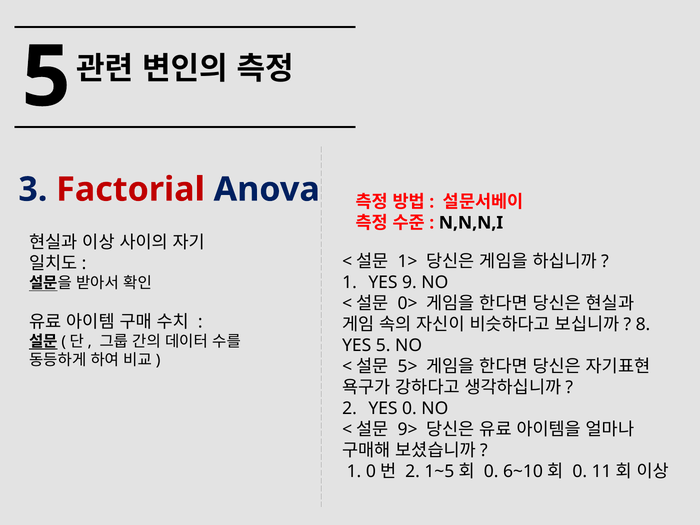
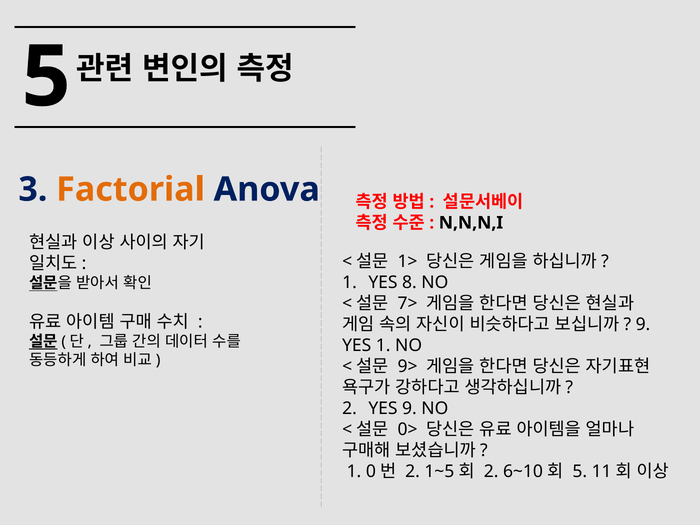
Factorial colour: red -> orange (130, 189)
9: 9 -> 8 (409, 282)
0>: 0> -> 7> (408, 303)
8: 8 -> 9 (643, 324)
YES 5: 5 -> 1 (383, 345)
5>: 5> -> 9> (408, 366)
YES 0: 0 -> 9 (409, 408)
9>: 9> -> 0> (408, 429)
0: 0 -> 2 (491, 471)
0: 0 -> 5 (580, 471)
